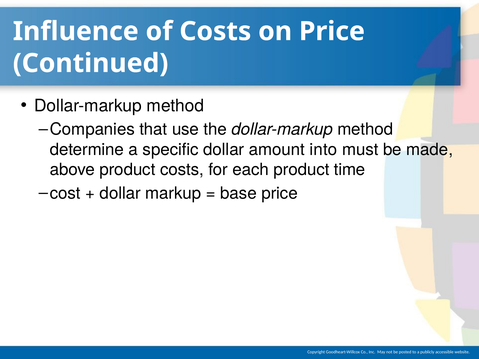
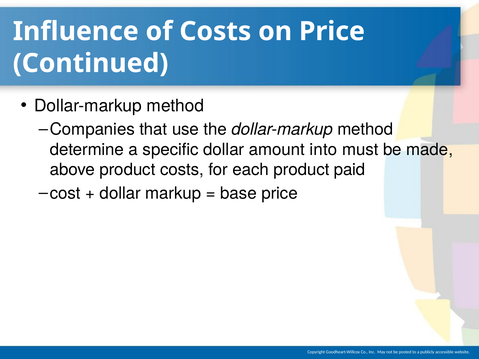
time: time -> paid (350, 170)
